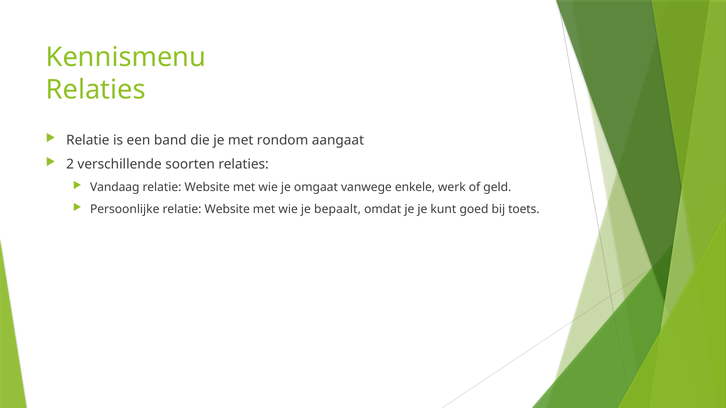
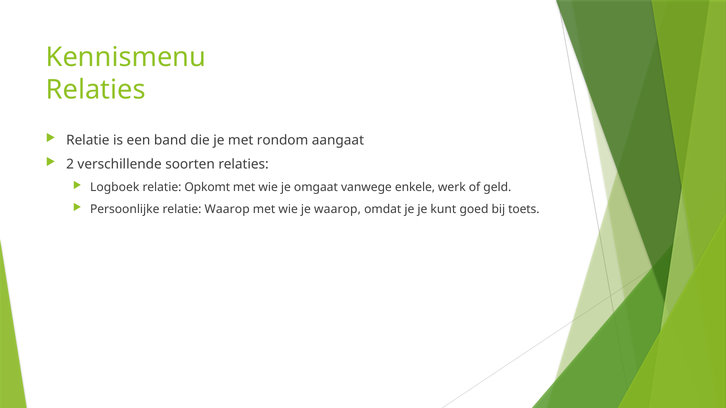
Vandaag: Vandaag -> Logboek (115, 187)
Website: Website -> Opkomt (207, 187)
Persoonlijke relatie Website: Website -> Waarop (227, 209)
je bepaalt: bepaalt -> waarop (338, 209)
